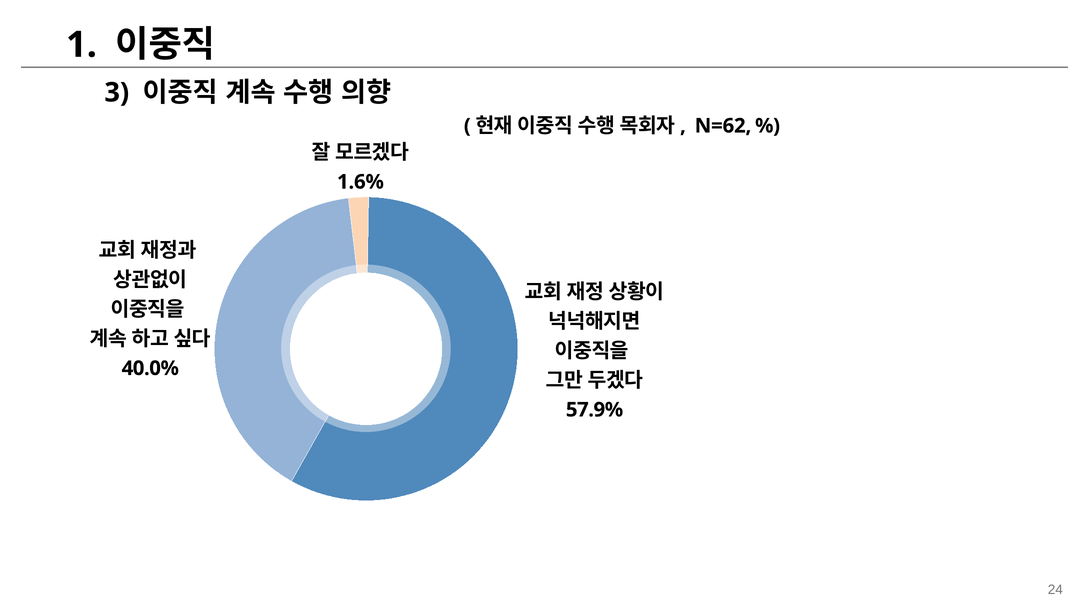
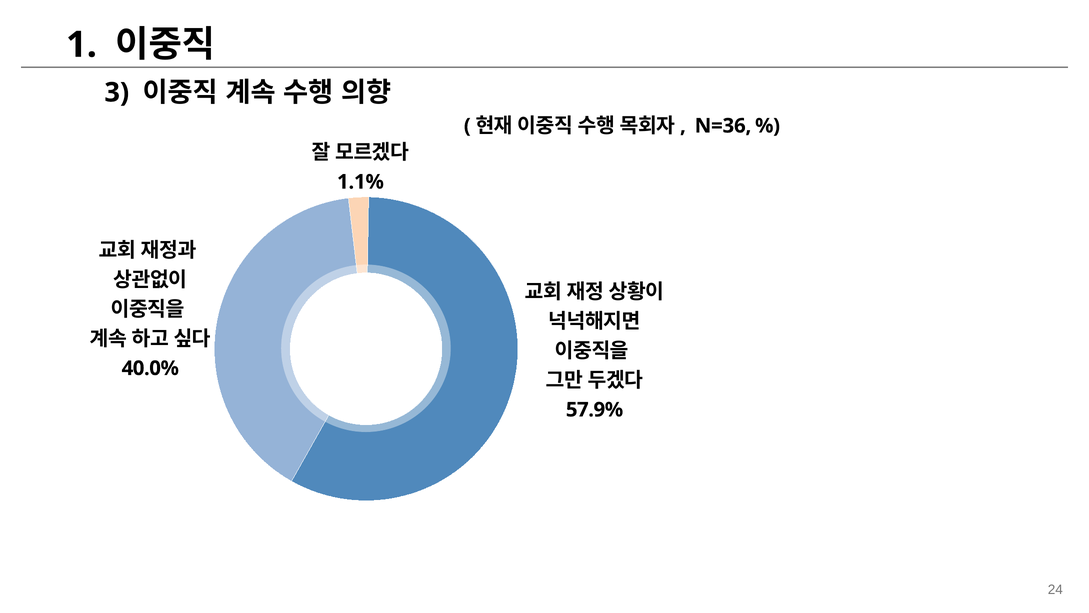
N=62: N=62 -> N=36 (723, 126)
1.6%: 1.6% -> 1.1% (360, 182)
